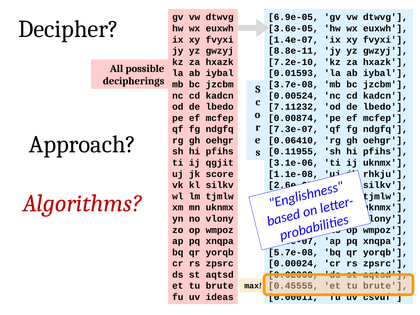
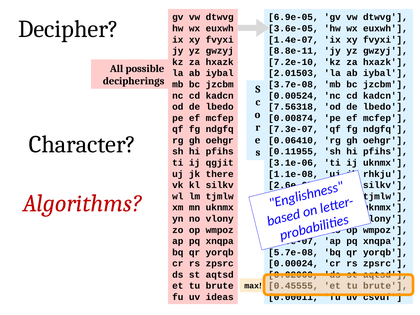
0.01593: 0.01593 -> 2.01503 (293, 73)
7.11232: 7.11232 -> 7.56318 (293, 107)
Approach: Approach -> Character (82, 144)
score: score -> there (220, 174)
